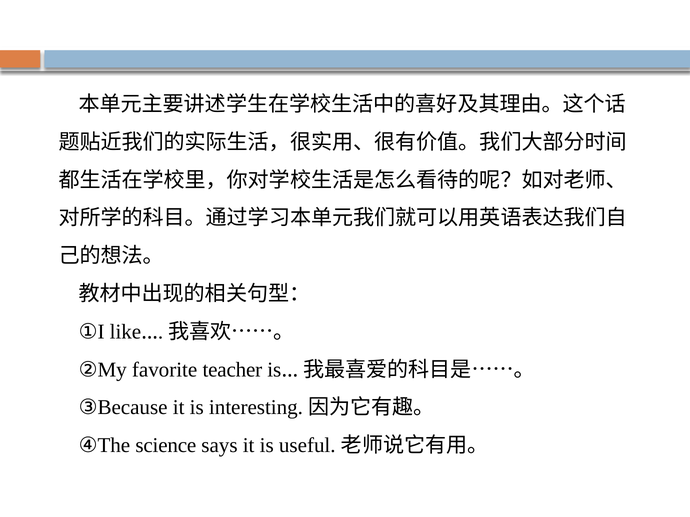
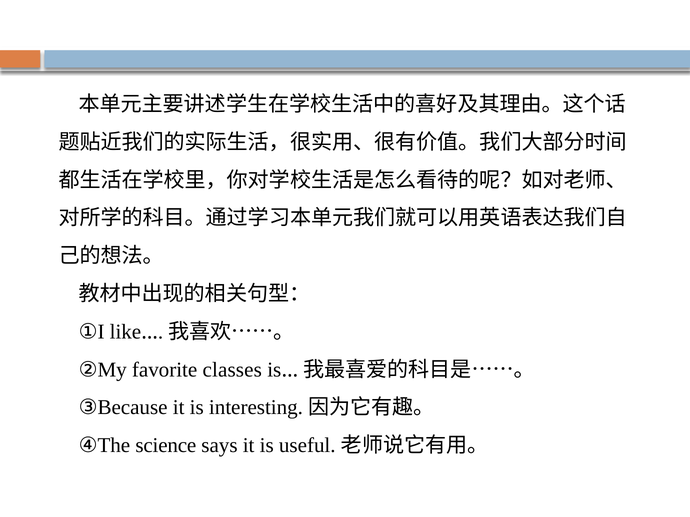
teacher: teacher -> classes (232, 370)
